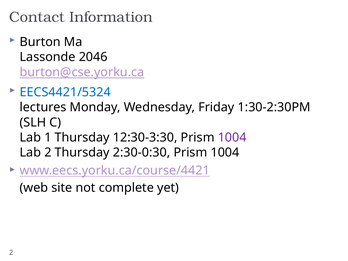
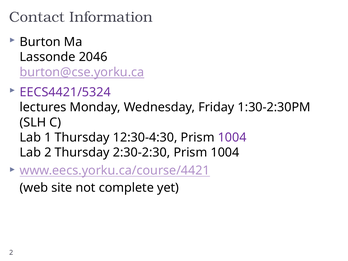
EECS4421/5324 colour: blue -> purple (65, 92)
12:30-3:30: 12:30-3:30 -> 12:30-4:30 (145, 137)
2:30-0:30: 2:30-0:30 -> 2:30-2:30 (142, 153)
